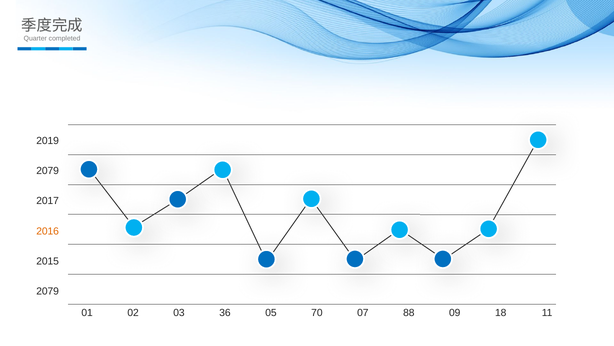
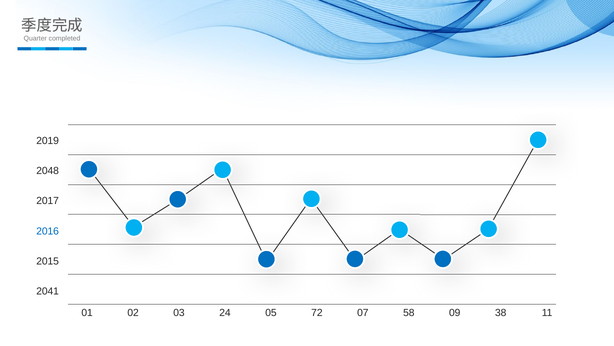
2079: 2079 -> 2048 (48, 171)
2016 colour: orange -> blue (48, 231)
2079: 2079 -> 2041 (48, 291)
36: 36 -> 24 (225, 312)
70: 70 -> 72 (317, 312)
88: 88 -> 58 (409, 312)
18: 18 -> 38 (501, 312)
